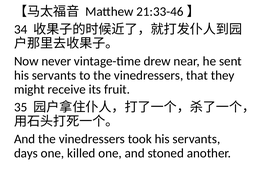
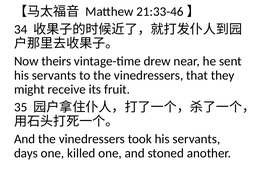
never: never -> theirs (56, 61)
